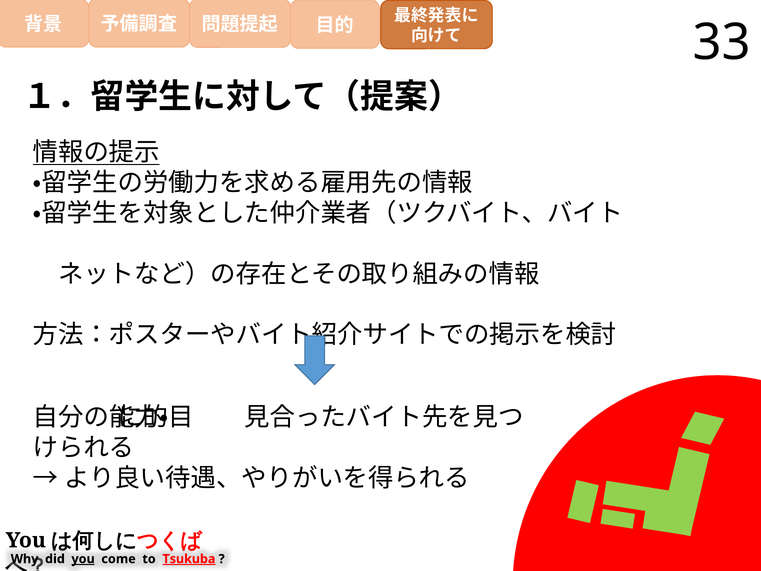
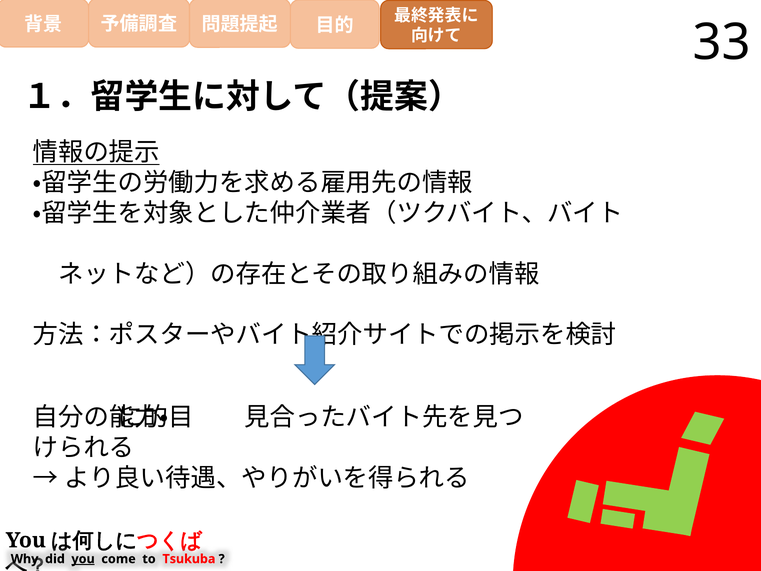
Tsukuba underline: present -> none (189, 559)
